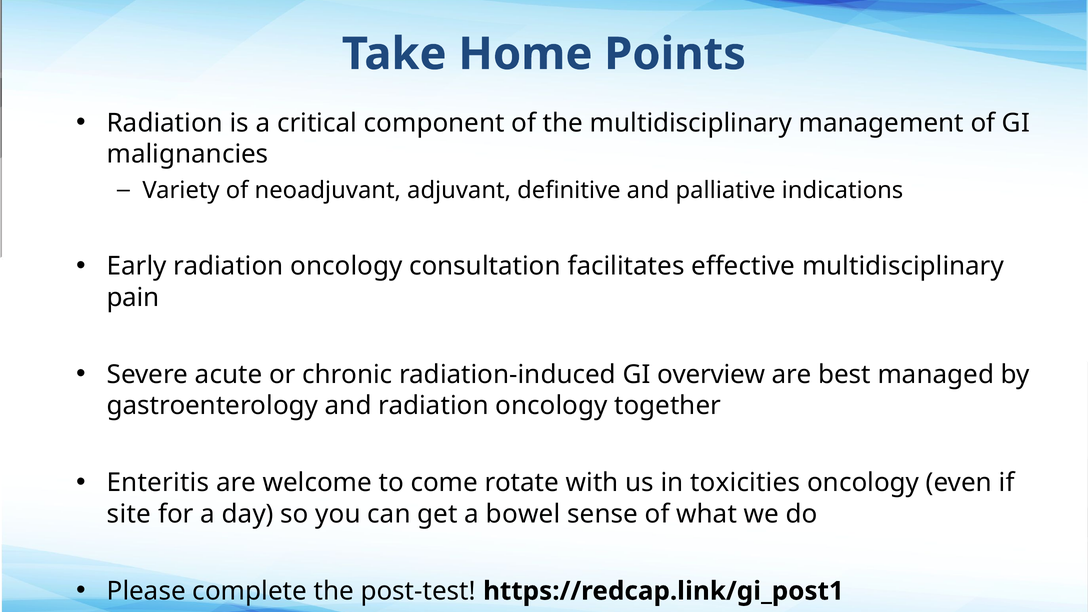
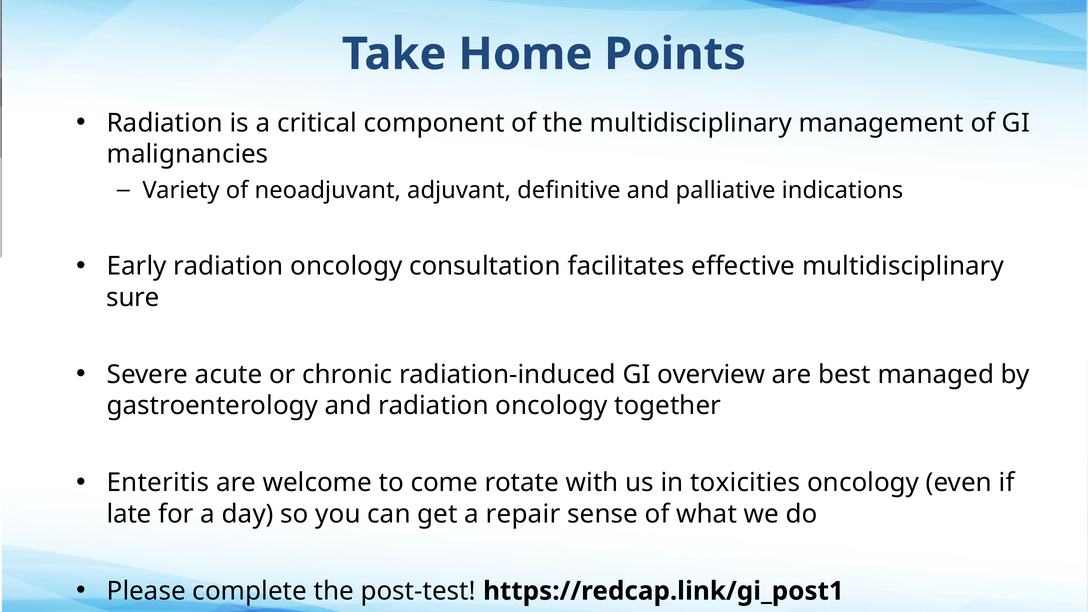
pain: pain -> sure (133, 297)
site: site -> late (129, 514)
bowel: bowel -> repair (523, 514)
